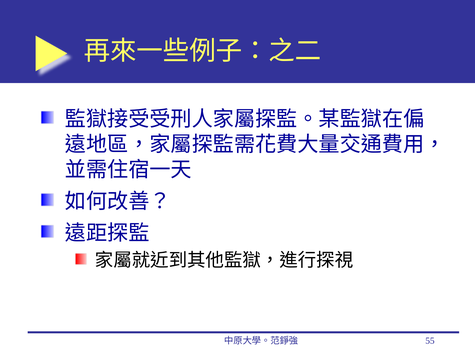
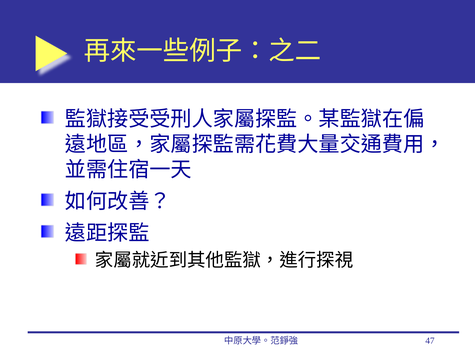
55: 55 -> 47 (430, 341)
